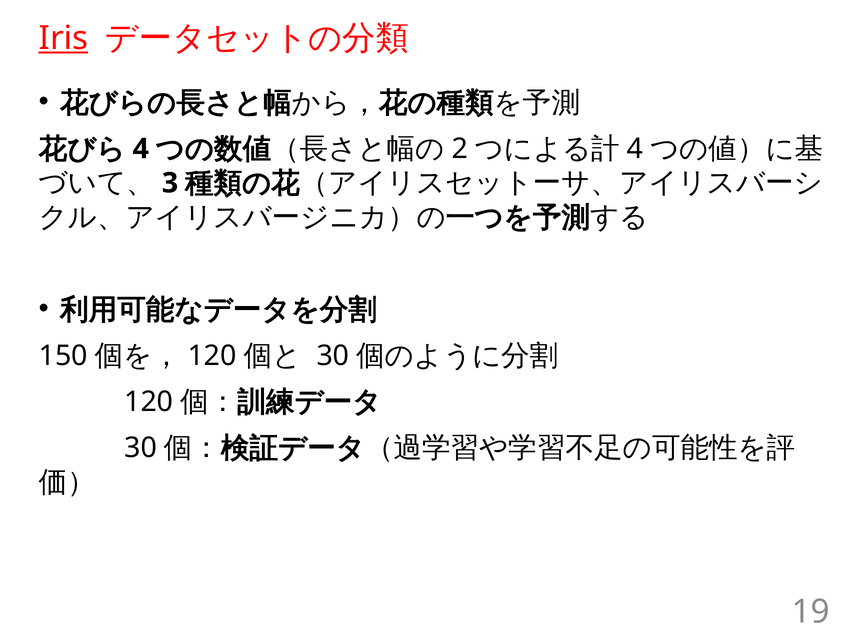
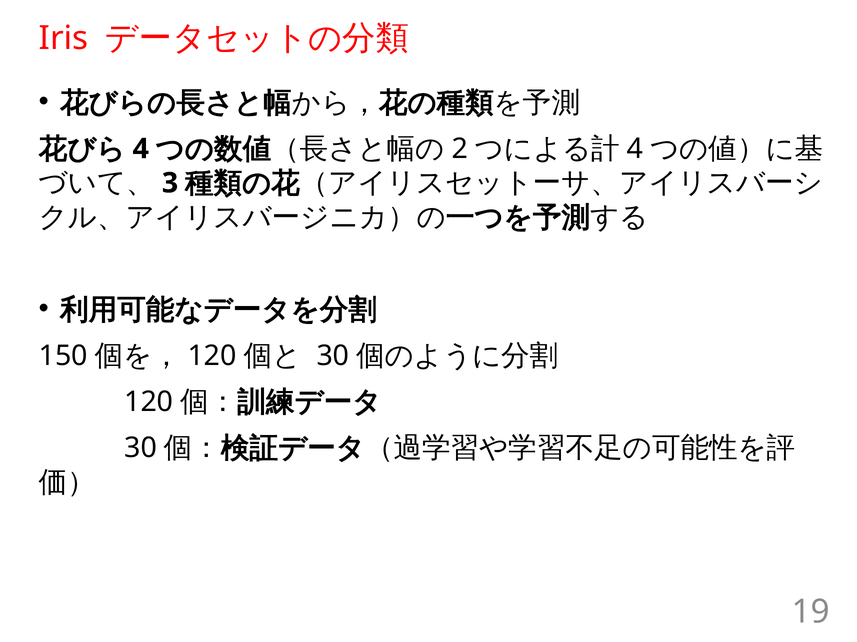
Iris underline: present -> none (64, 38)
